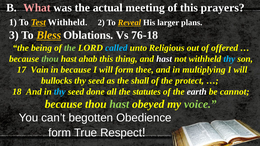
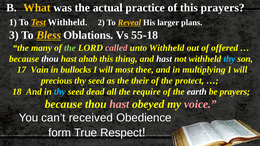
What colour: pink -> yellow (37, 8)
meeting: meeting -> practice (145, 8)
76-18: 76-18 -> 55-18 (145, 35)
being: being -> many (42, 48)
called colour: light blue -> pink (116, 48)
unto Religious: Religious -> Withheld (167, 48)
thou colour: light green -> white (50, 59)
in because: because -> bullocks (76, 70)
will form: form -> most (124, 70)
bullocks: bullocks -> precious (57, 81)
shall: shall -> their (140, 81)
done: done -> dead (95, 92)
statutes: statutes -> require (147, 92)
be cannot: cannot -> prayers (235, 92)
hast colour: light green -> pink (119, 104)
voice colour: light green -> pink (200, 104)
begotten: begotten -> received (91, 118)
